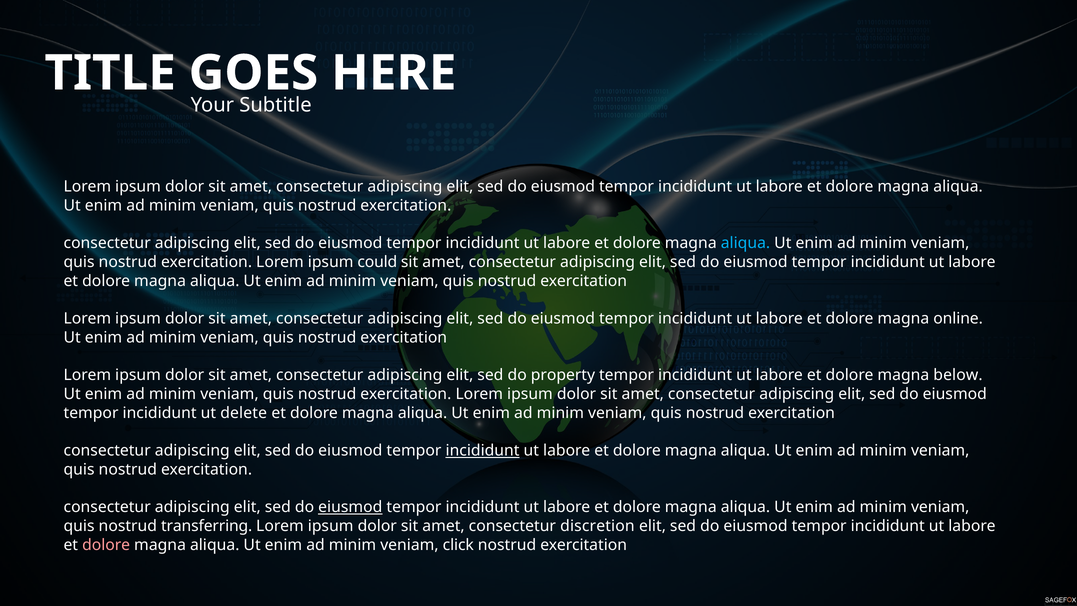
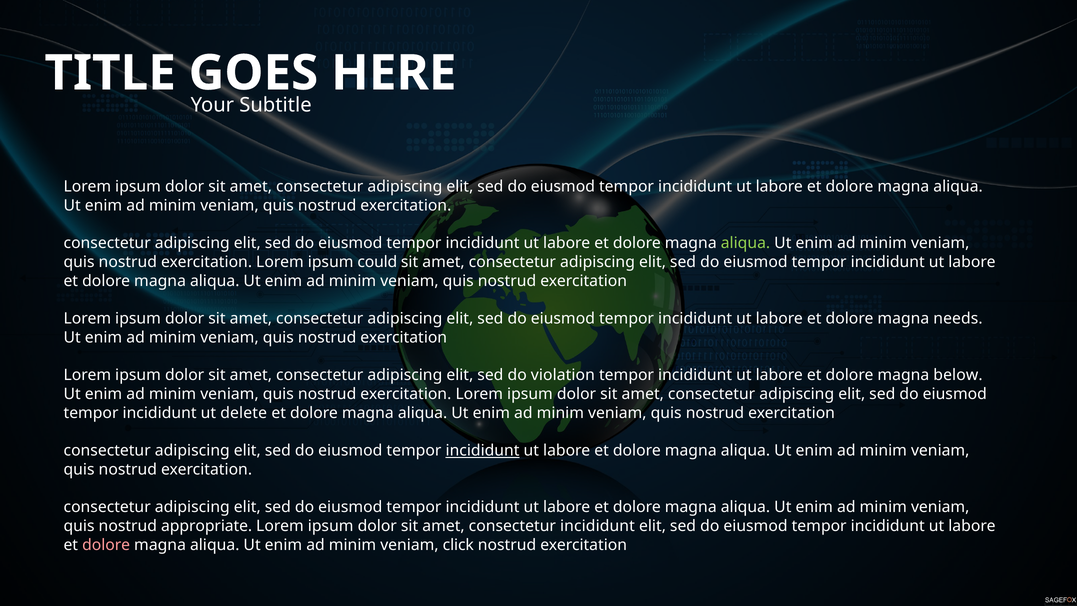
aliqua colour: light blue -> light green (745, 243)
online: online -> needs (958, 318)
property: property -> violation (563, 375)
eiusmod underline: present -> none (350, 507)
transferring: transferring -> appropriate (207, 526)
consectetur discretion: discretion -> incididunt (597, 526)
